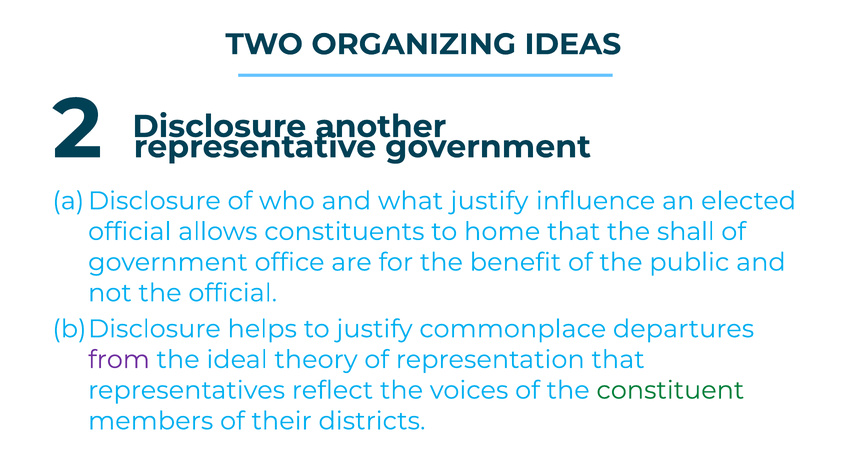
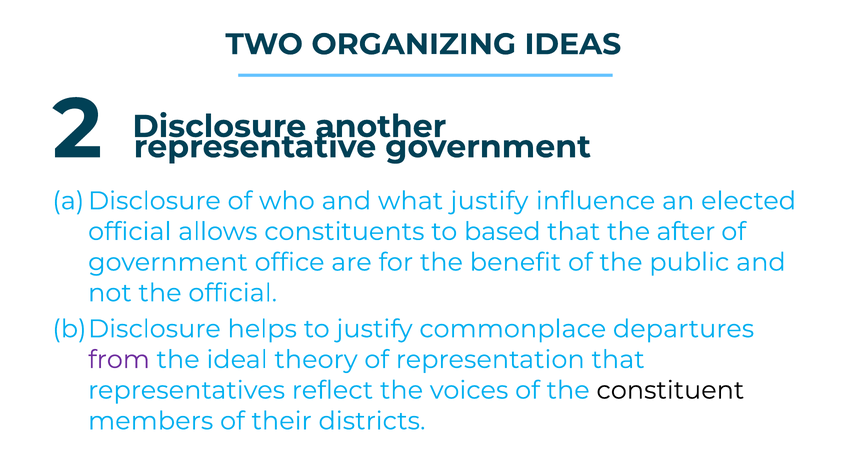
home: home -> based (502, 232)
shall: shall -> after (686, 232)
constituent colour: green -> black (670, 391)
